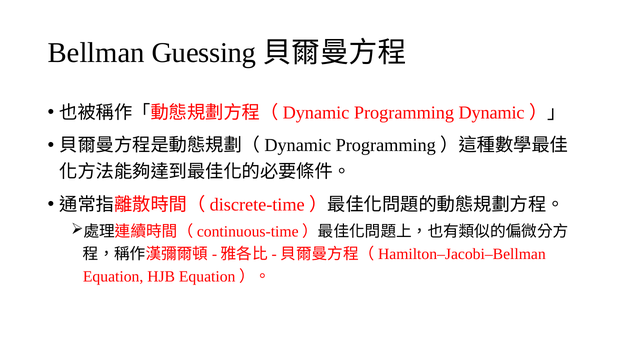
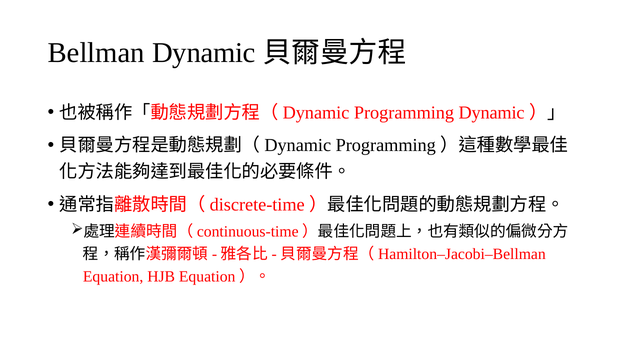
Bellman Guessing: Guessing -> Dynamic (204, 53)
